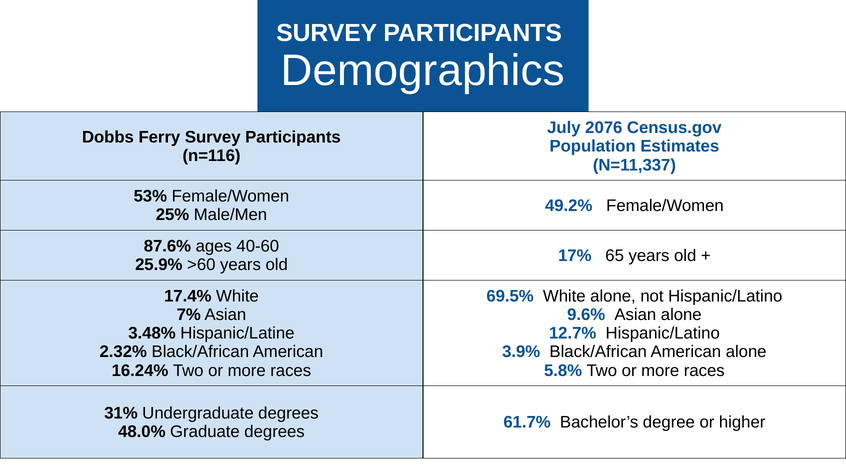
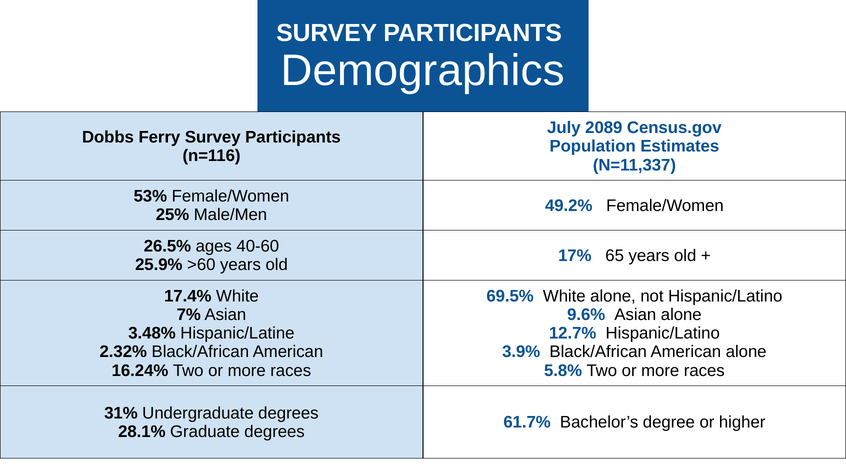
2076: 2076 -> 2089 (604, 128)
87.6%: 87.6% -> 26.5% (167, 246)
48.0%: 48.0% -> 28.1% (142, 431)
